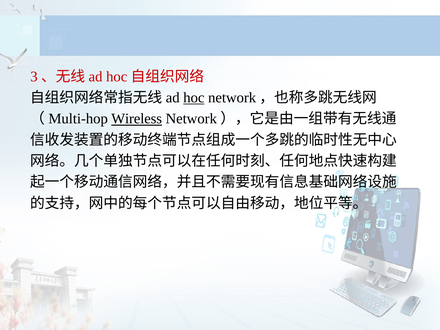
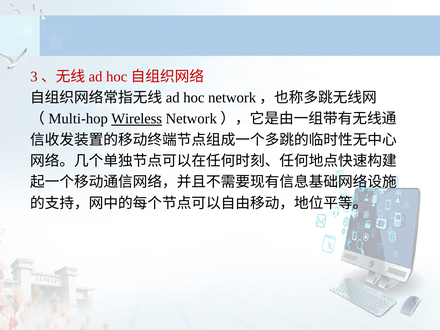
hoc underline: present -> none (194, 98)
